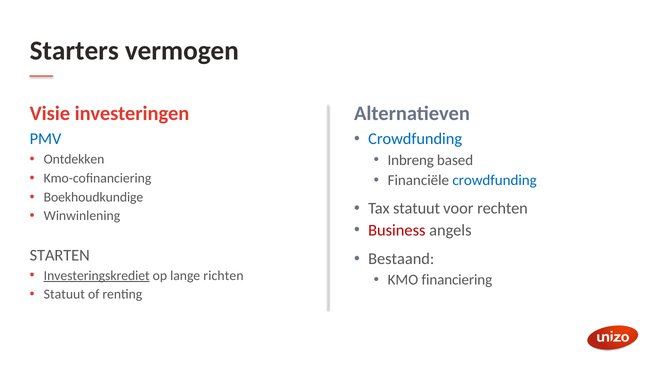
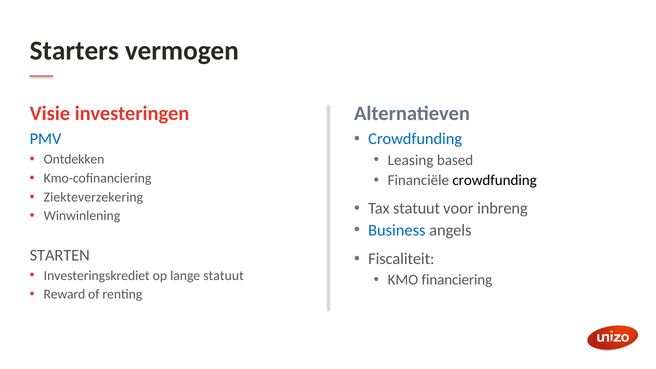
Inbreng: Inbreng -> Leasing (411, 160)
crowdfunding colour: blue -> black (495, 180)
Boekhoudkundige: Boekhoudkundige -> Ziekteverzekering (93, 197)
rechten: rechten -> inbreng (502, 208)
Business colour: red -> blue (397, 230)
Bestaand: Bestaand -> Fiscaliteit (401, 259)
Investeringskrediet underline: present -> none (97, 275)
lange richten: richten -> statuut (223, 275)
Statuut: Statuut -> Reward (64, 294)
